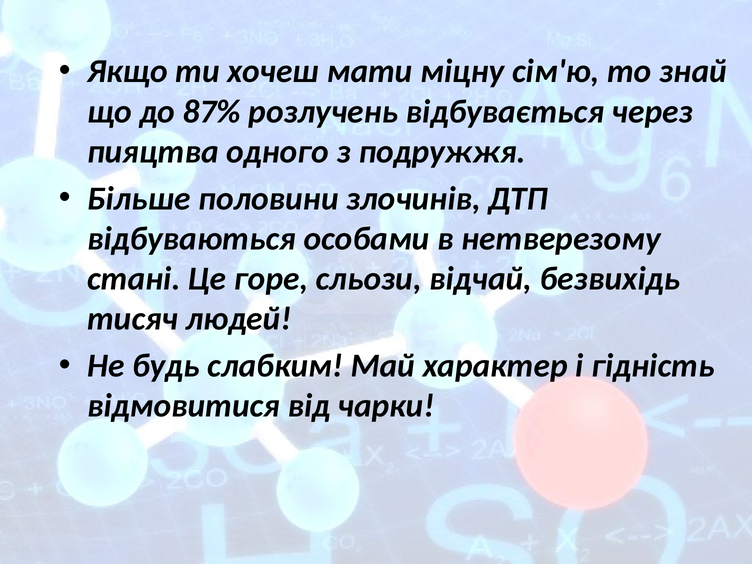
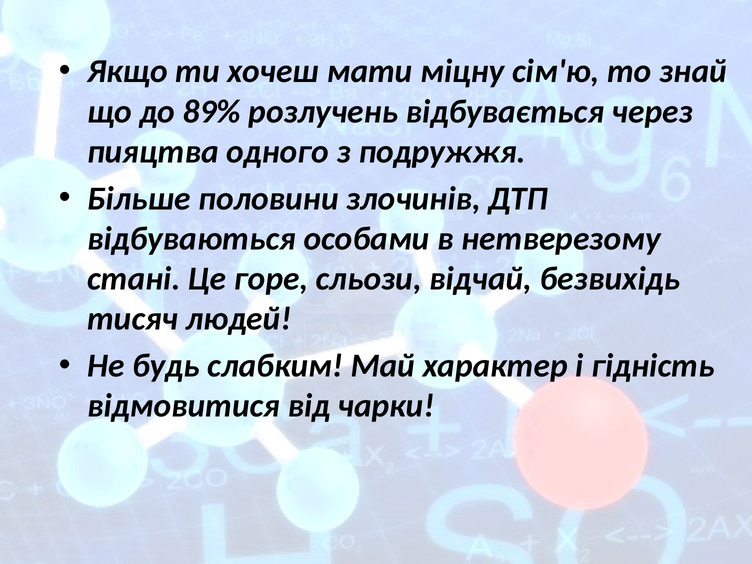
87%: 87% -> 89% (212, 112)
